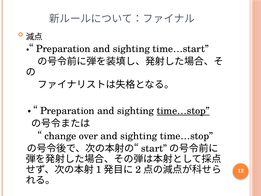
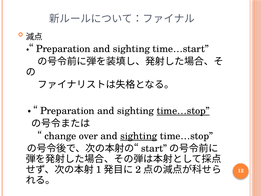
sighting underline: none -> present (139, 136)
